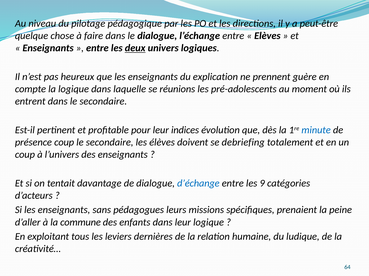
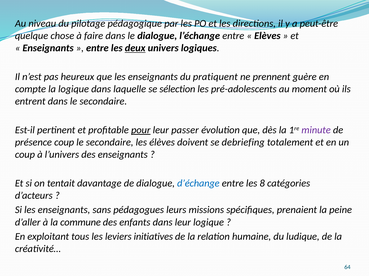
explication: explication -> pratiquent (215, 77)
réunions: réunions -> sélection (177, 89)
pour underline: none -> present (141, 130)
indices: indices -> passer (185, 130)
minute colour: blue -> purple (316, 130)
9: 9 -> 8 (262, 184)
dernières: dernières -> initiatives (153, 237)
